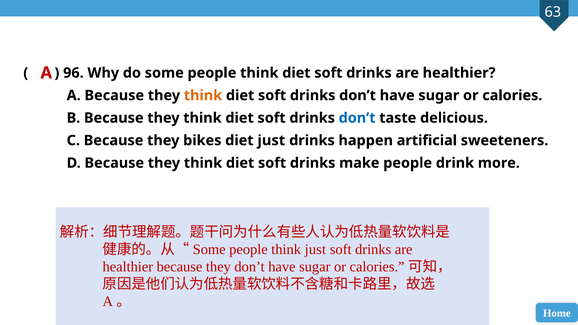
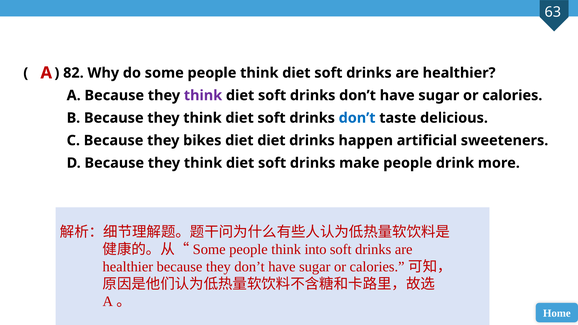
96: 96 -> 82 (73, 73)
think colour: orange -> purple (203, 95)
diet just: just -> diet (271, 141)
think just: just -> into (316, 249)
